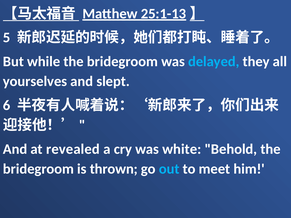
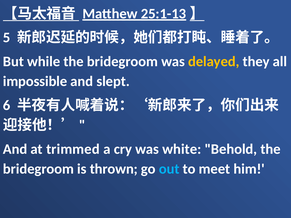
delayed colour: light blue -> yellow (214, 62)
yourselves: yourselves -> impossible (35, 81)
revealed: revealed -> trimmed (73, 149)
